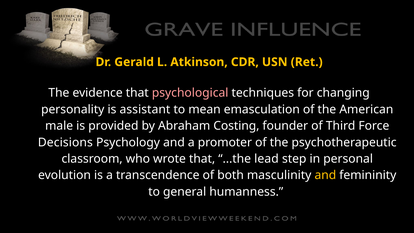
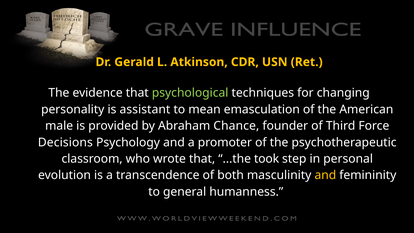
psychological colour: pink -> light green (190, 93)
Costing: Costing -> Chance (236, 126)
lead: lead -> took (267, 159)
